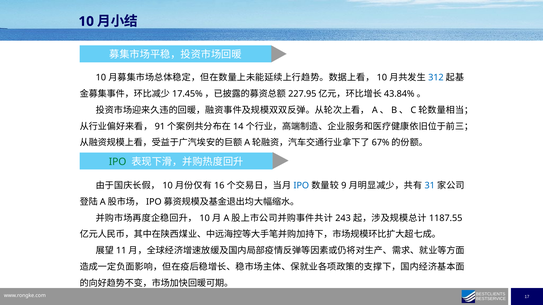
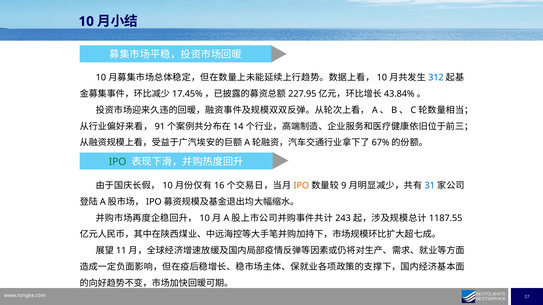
IPO colour: blue -> orange (301, 186)
